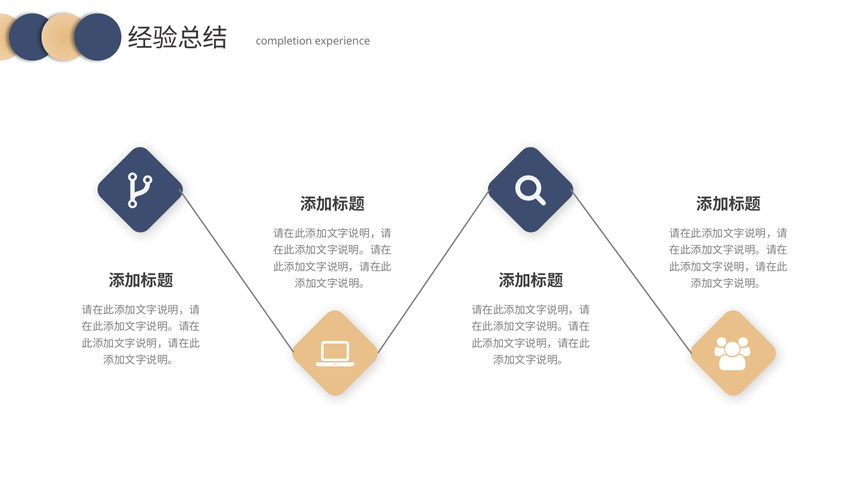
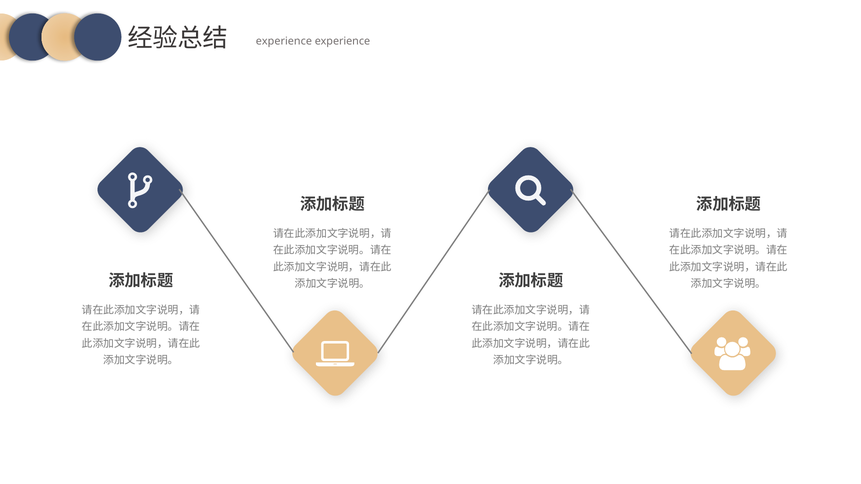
completion: completion -> experience (284, 41)
